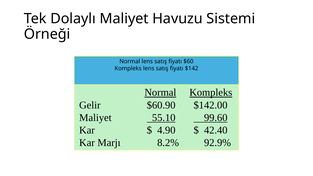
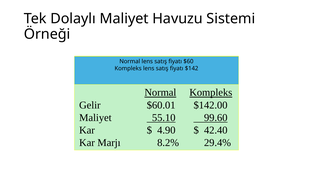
$60.90: $60.90 -> $60.01 (161, 105)
92.9%: 92.9% -> 29.4% (217, 143)
